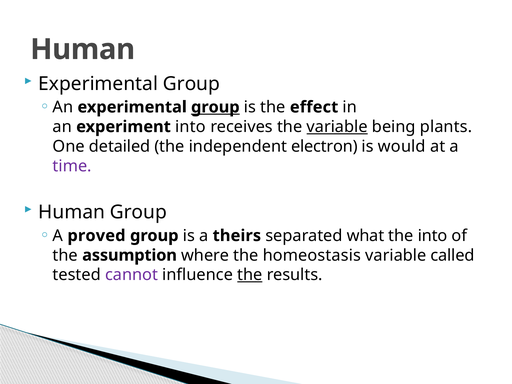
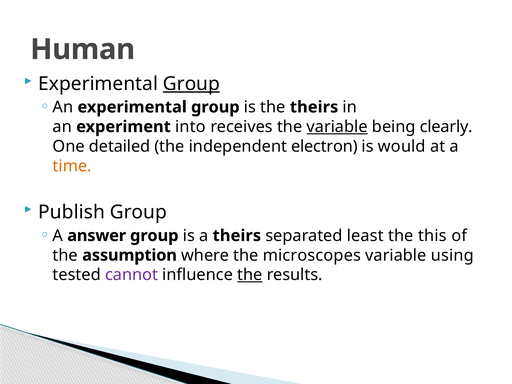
Group underline: none -> present (191, 84)
group underline: present -> none (215, 107)
the effect: effect -> theirs (314, 107)
plants: plants -> clearly (446, 127)
time colour: purple -> orange (72, 166)
Human: Human -> Publish (72, 212)
proved: proved -> answer (97, 236)
what: what -> least (365, 236)
the into: into -> this (432, 236)
homeostasis: homeostasis -> microscopes (312, 255)
called: called -> using (452, 255)
